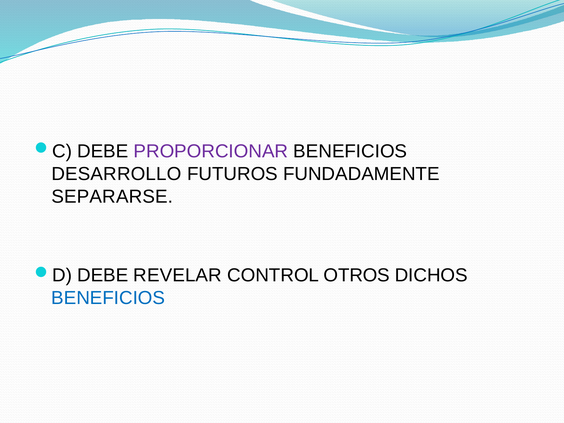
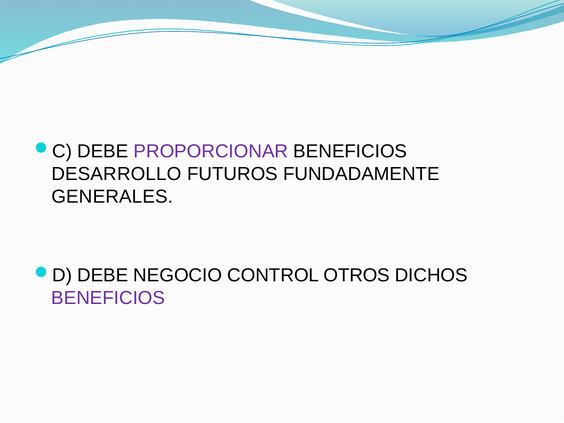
SEPARARSE: SEPARARSE -> GENERALES (112, 197)
REVELAR: REVELAR -> NEGOCIO (178, 275)
BENEFICIOS colour: blue -> purple (108, 298)
